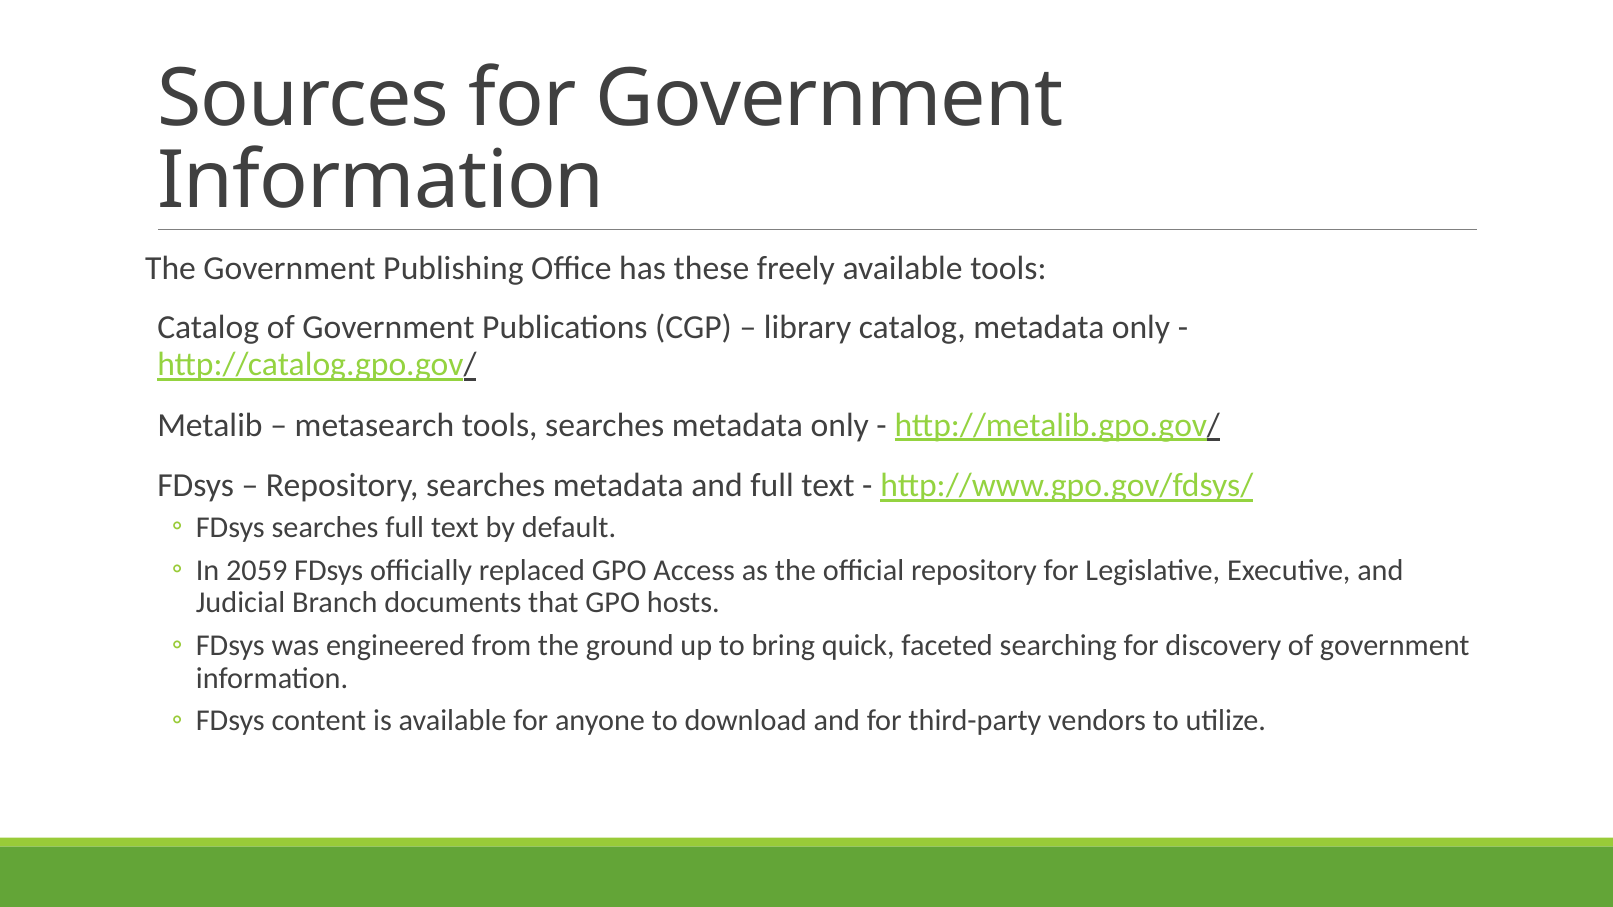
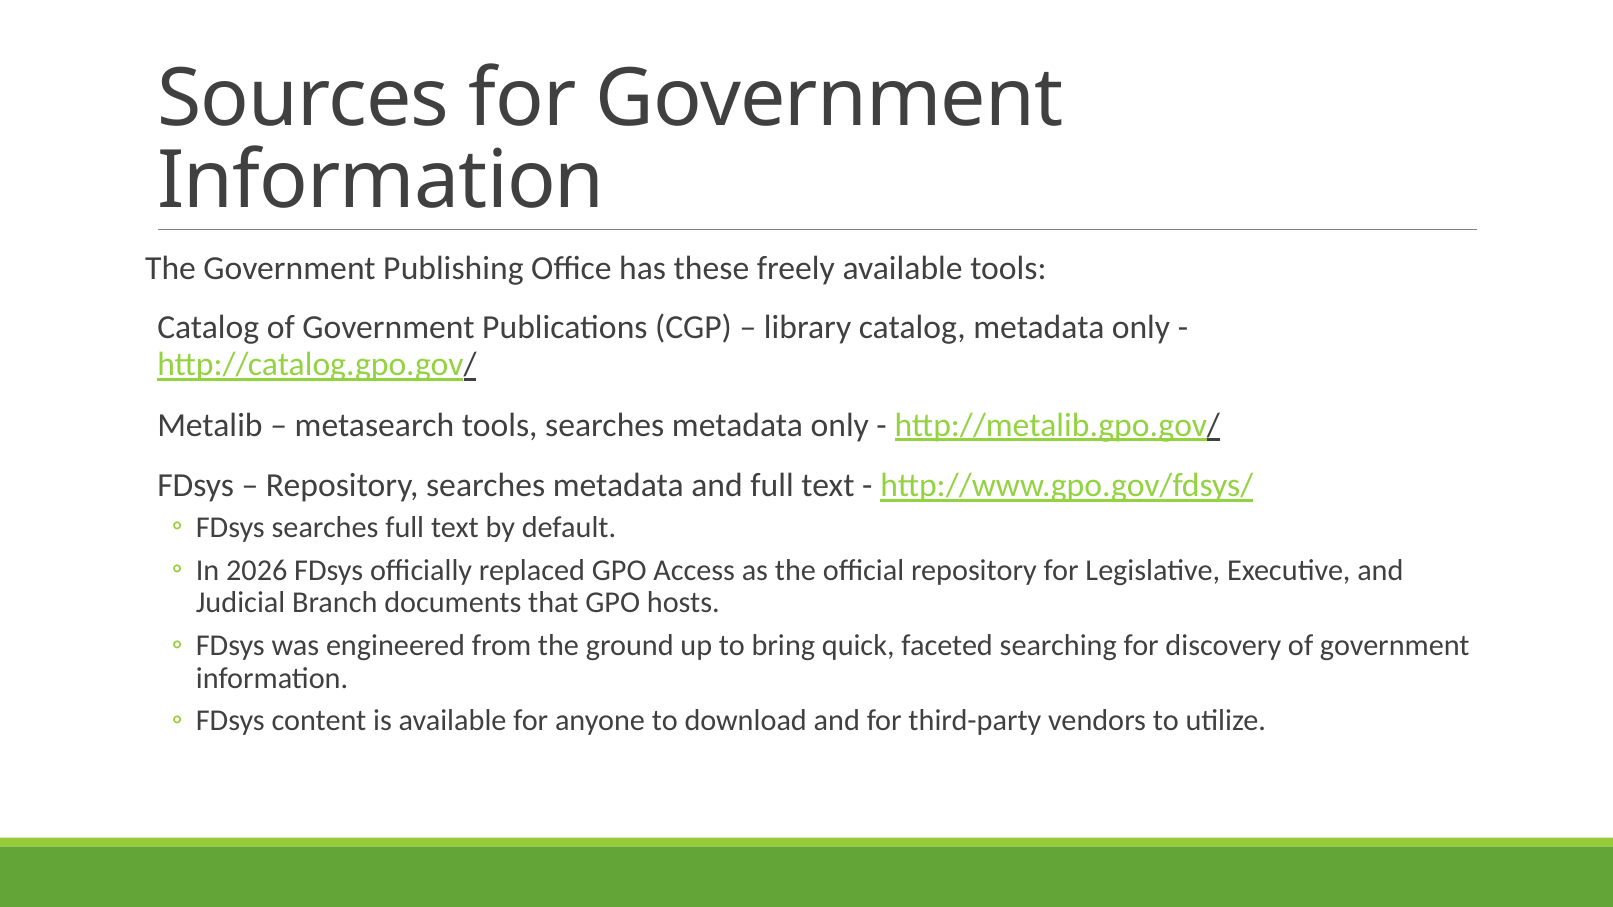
2059: 2059 -> 2026 (257, 570)
